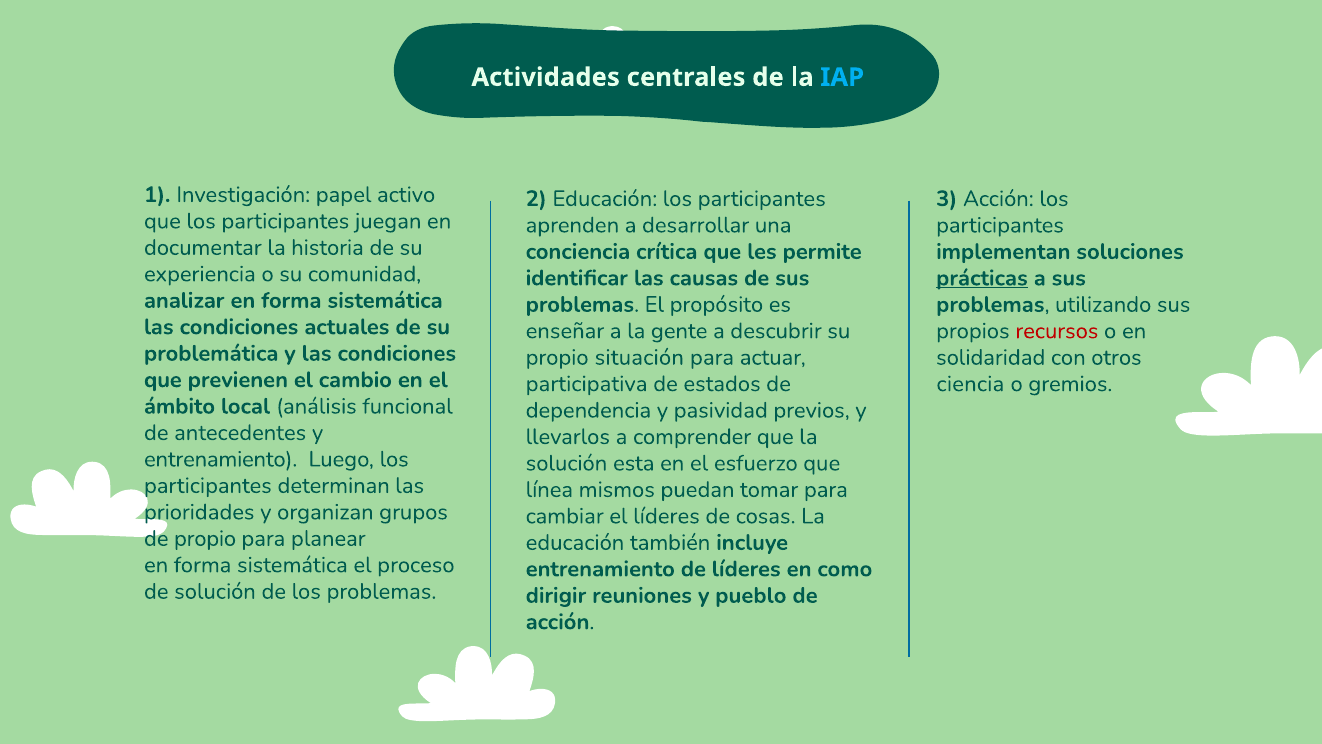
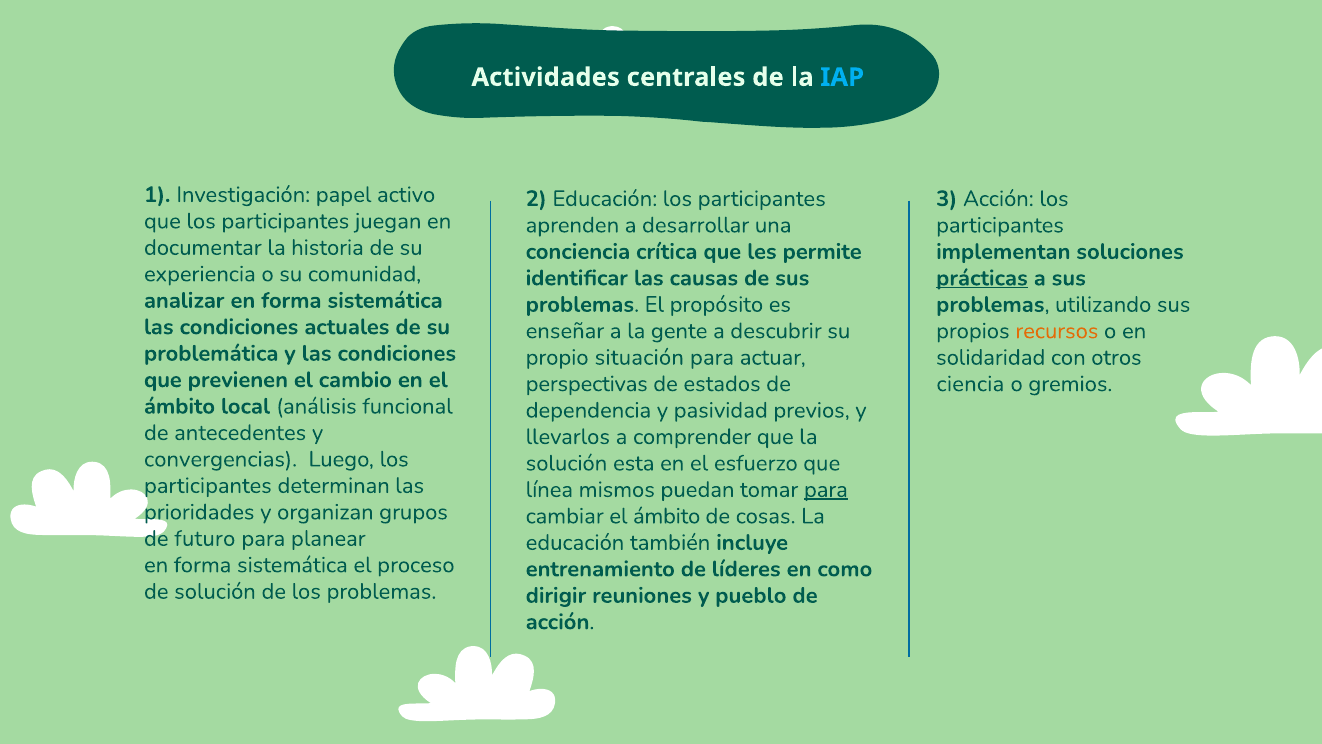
recursos colour: red -> orange (1057, 331)
participativa: participativa -> perspectivas (587, 384)
entrenamiento: entrenamiento -> convergencias (221, 459)
para underline: none -> present (826, 489)
cambiar el líderes: líderes -> ámbito (667, 516)
de propio: propio -> futuro (205, 538)
